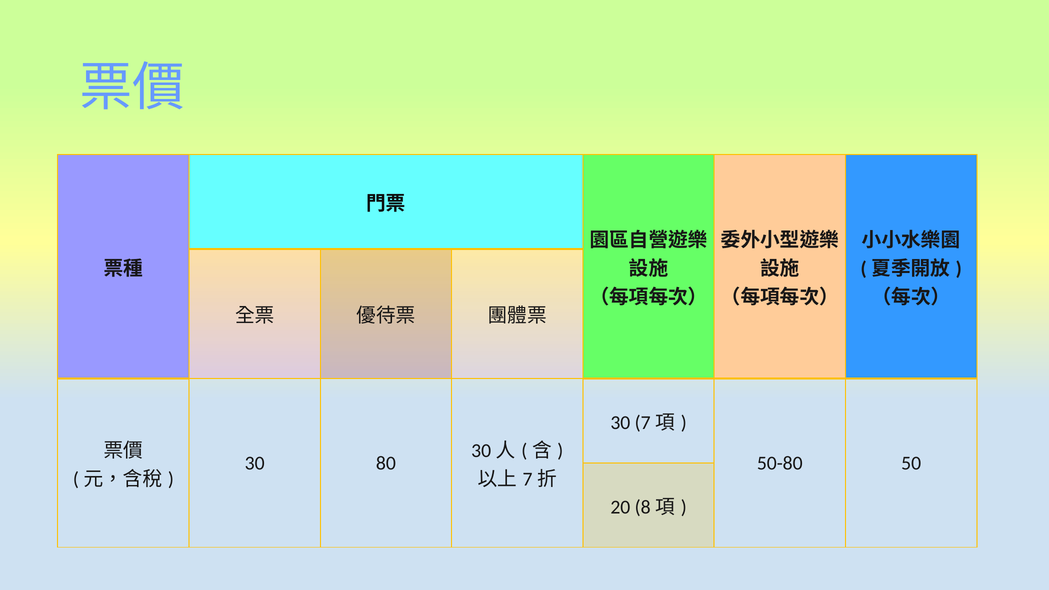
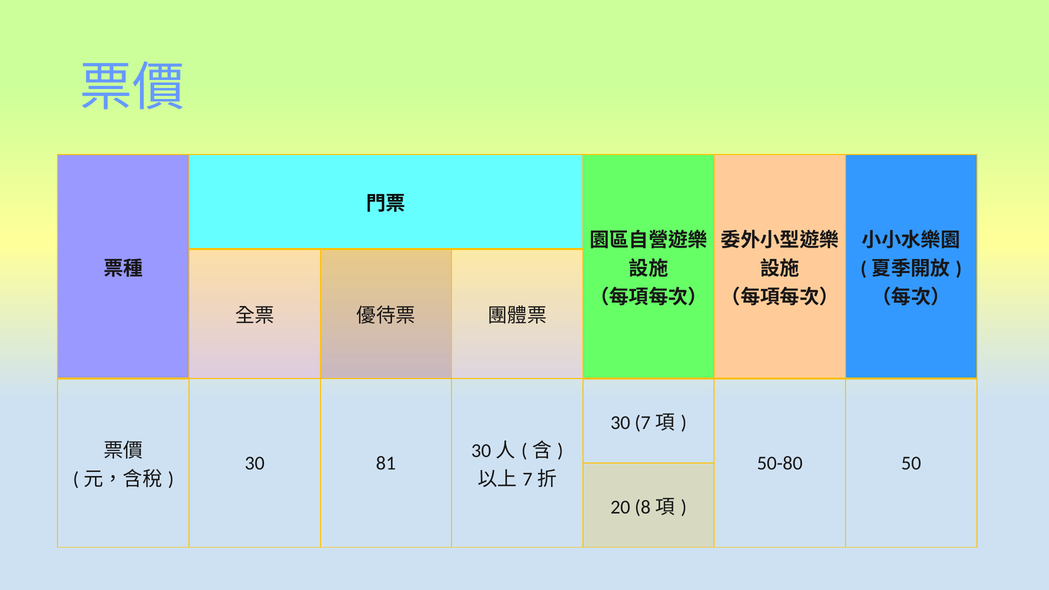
80: 80 -> 81 (386, 463)
